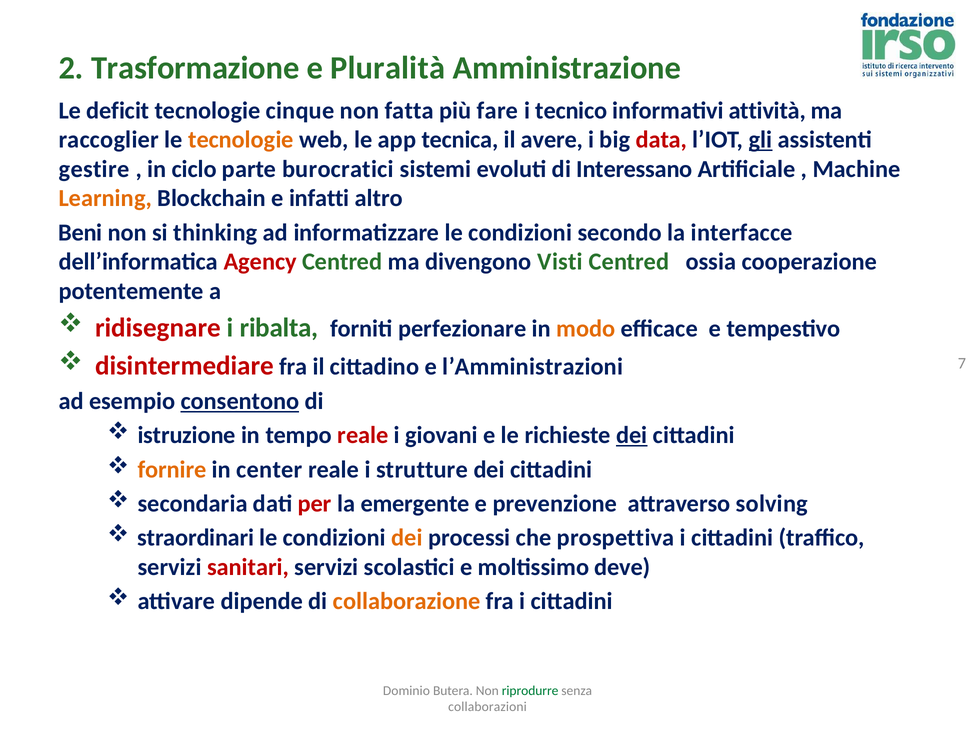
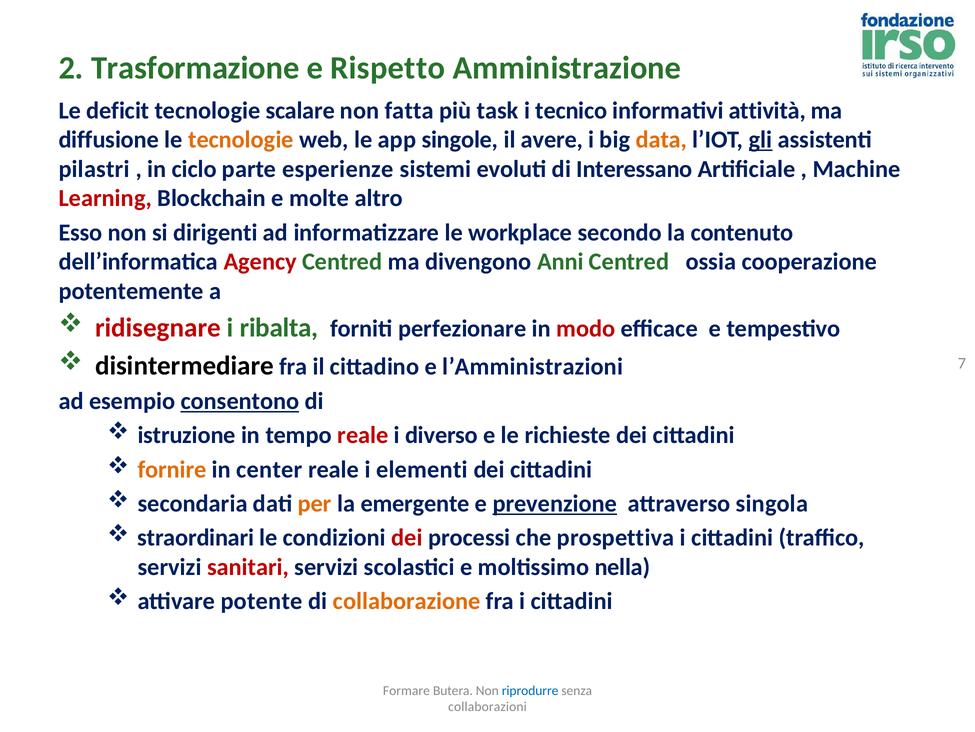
Pluralità: Pluralità -> Rispetto (388, 68)
cinque: cinque -> scalare (300, 110)
fare: fare -> task (498, 110)
raccoglier: raccoglier -> diffusione (109, 140)
tecnica: tecnica -> singole (460, 140)
data colour: red -> orange (661, 140)
gestire: gestire -> pilastri (94, 169)
burocratici: burocratici -> esperienze (338, 169)
Learning colour: orange -> red (105, 198)
infatti: infatti -> molte (319, 198)
Beni: Beni -> Esso (80, 232)
thinking: thinking -> dirigenti (216, 232)
informatizzare le condizioni: condizioni -> workplace (520, 232)
interfacce: interfacce -> contenuto (742, 232)
Visti: Visti -> Anni (560, 262)
modo colour: orange -> red (586, 328)
disintermediare colour: red -> black (184, 365)
giovani: giovani -> diverso (442, 435)
dei underline: present -> none (632, 435)
strutture: strutture -> elementi (422, 469)
per colour: red -> orange (315, 503)
prevenzione underline: none -> present (555, 503)
solving: solving -> singola (772, 503)
dei colour: orange -> red (407, 537)
deve: deve -> nella (622, 567)
dipende: dipende -> potente (262, 601)
Dominio: Dominio -> Formare (406, 690)
riprodurre colour: green -> blue (530, 690)
